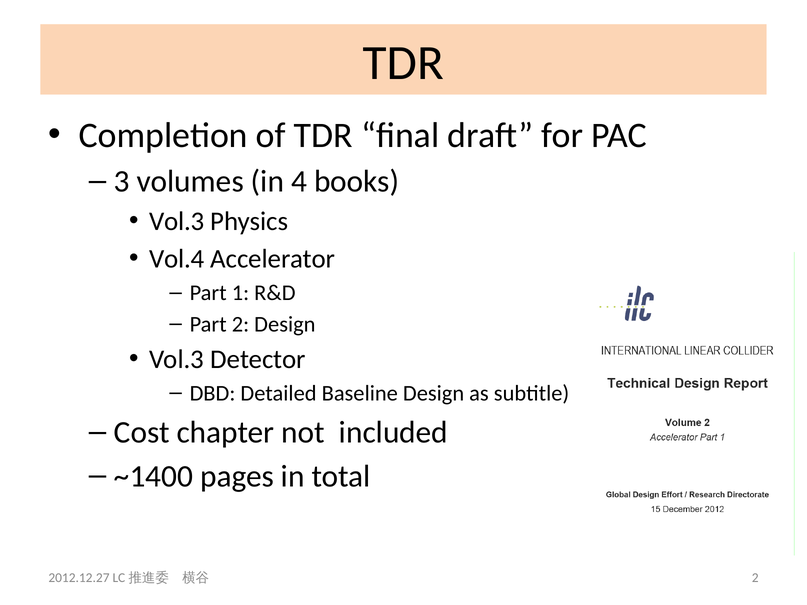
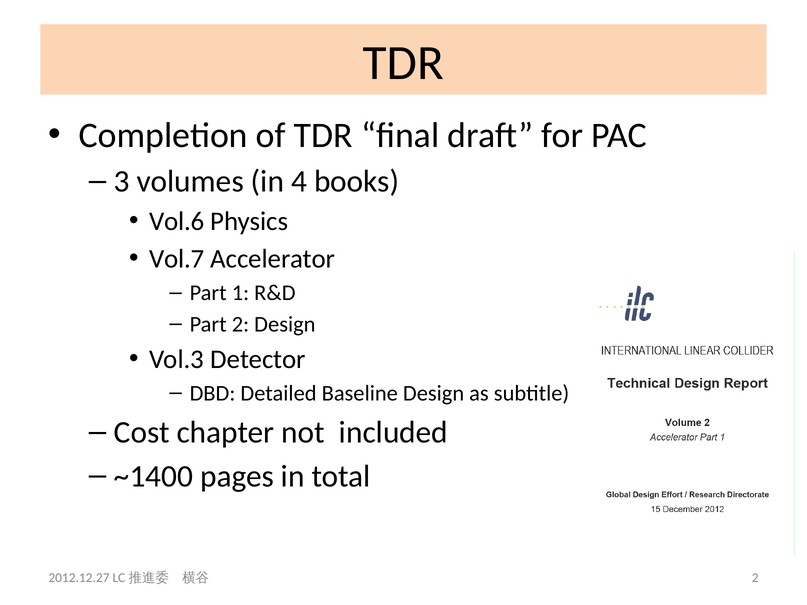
Vol.3: Vol.3 -> Vol.6 (177, 222)
Vol.4: Vol.4 -> Vol.7 (177, 259)
